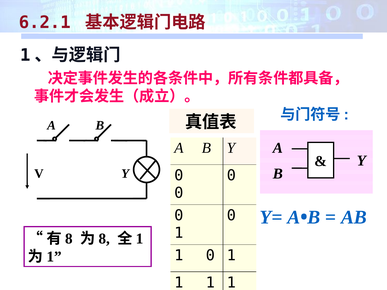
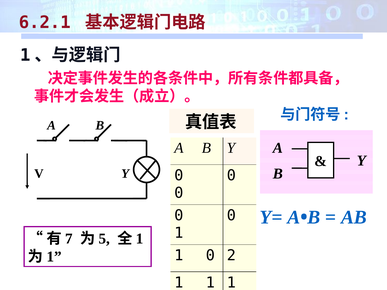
8: 8 -> 7 (69, 239)
8: 8 -> 5 (104, 239)
1: 1 -> 2 (231, 256)
